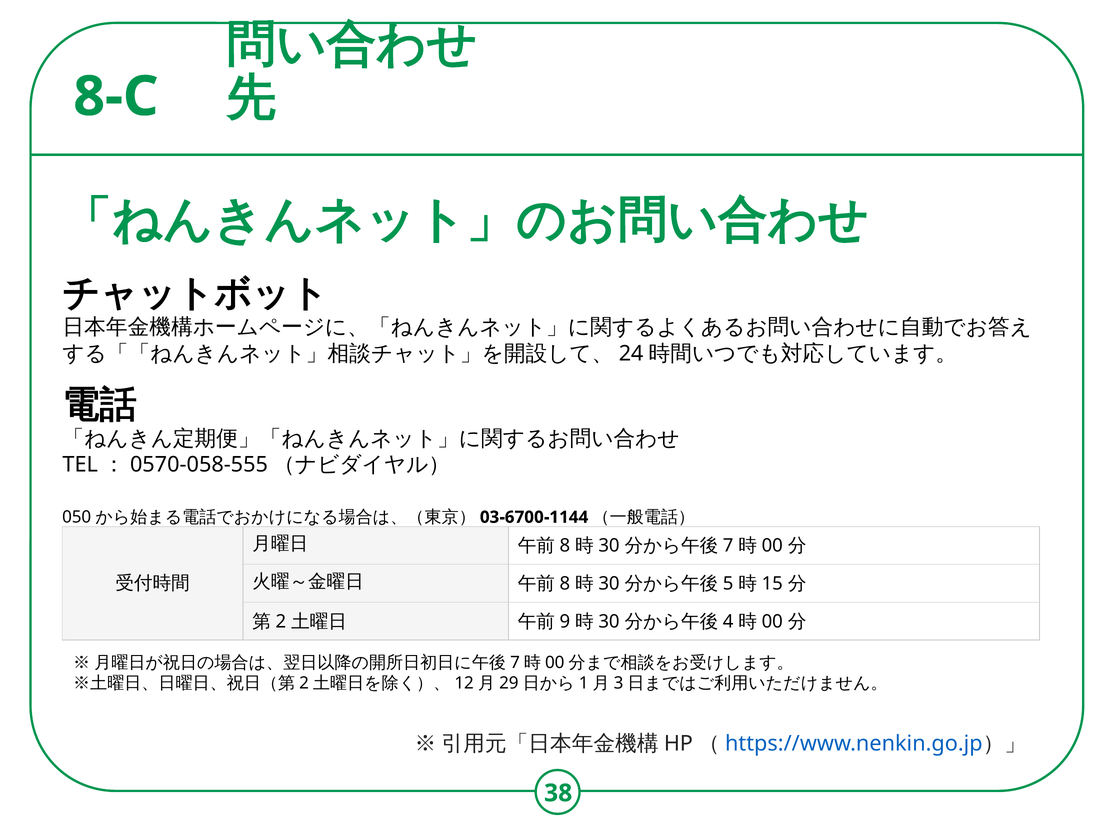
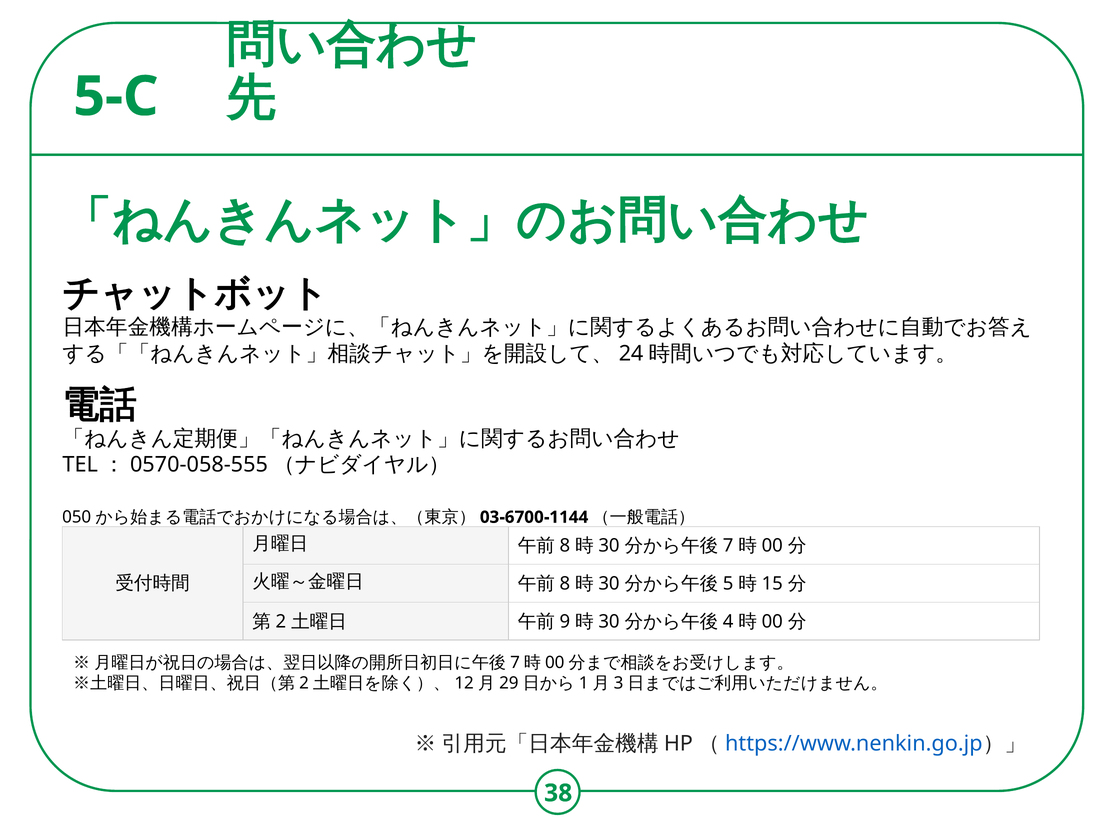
8-C: 8-C -> 5-C (116, 97)
